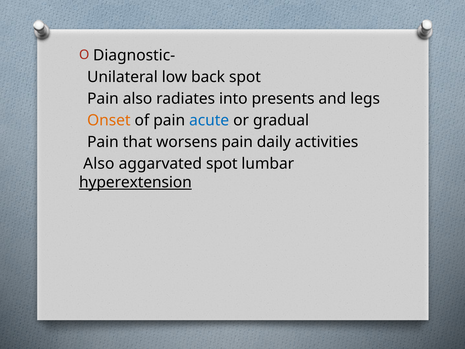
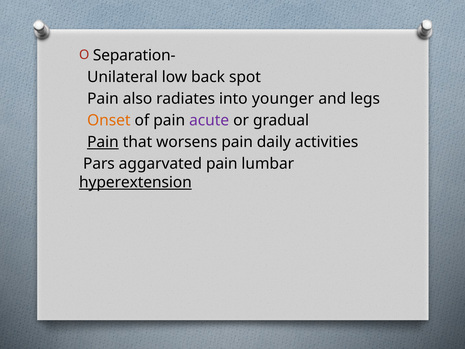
Diagnostic-: Diagnostic- -> Separation- (134, 55)
presents: presents -> younger (283, 99)
acute colour: blue -> purple (209, 120)
Pain underline: none -> present (103, 142)
Also: Also -> Pars (99, 164)
aggarvated spot: spot -> pain (222, 164)
